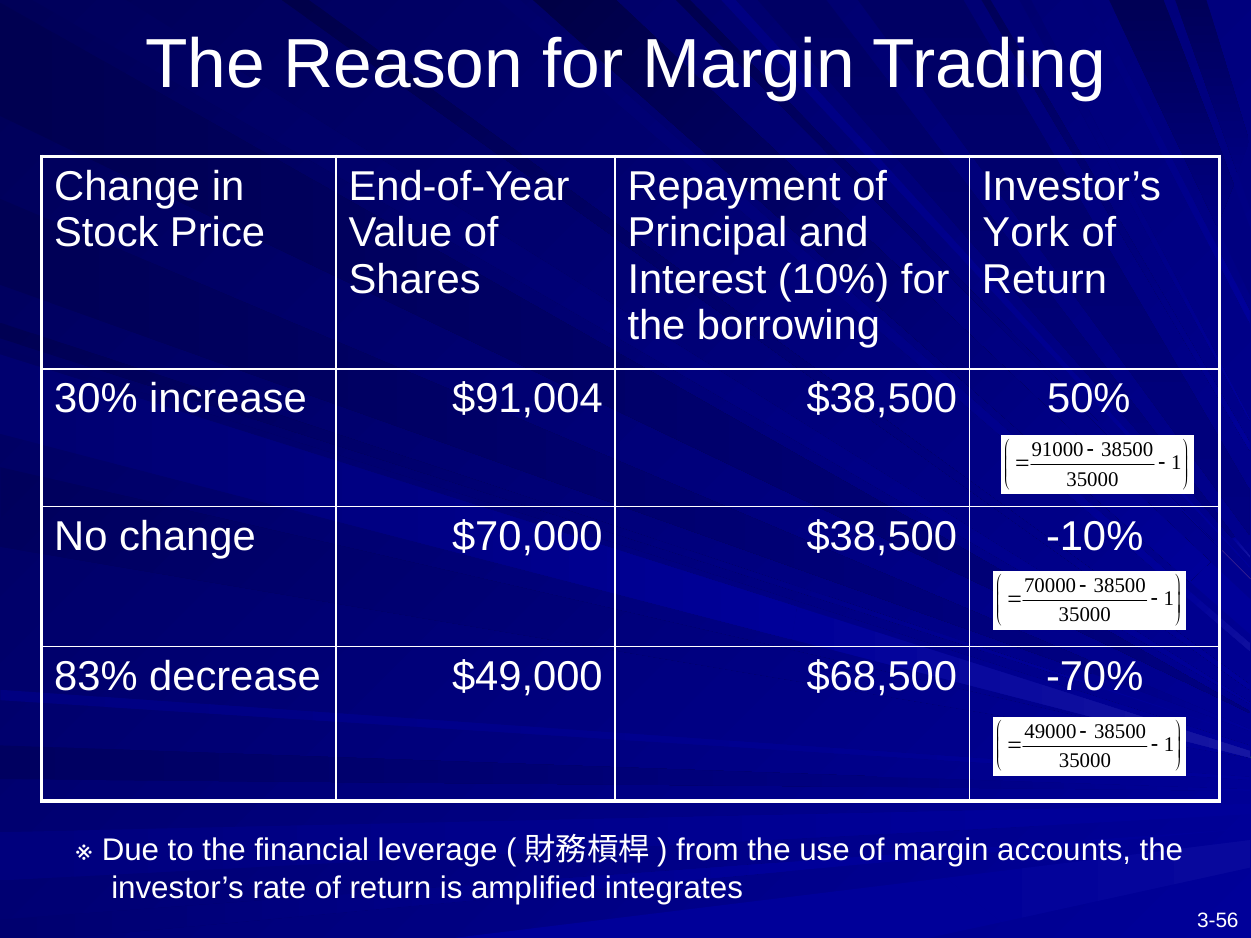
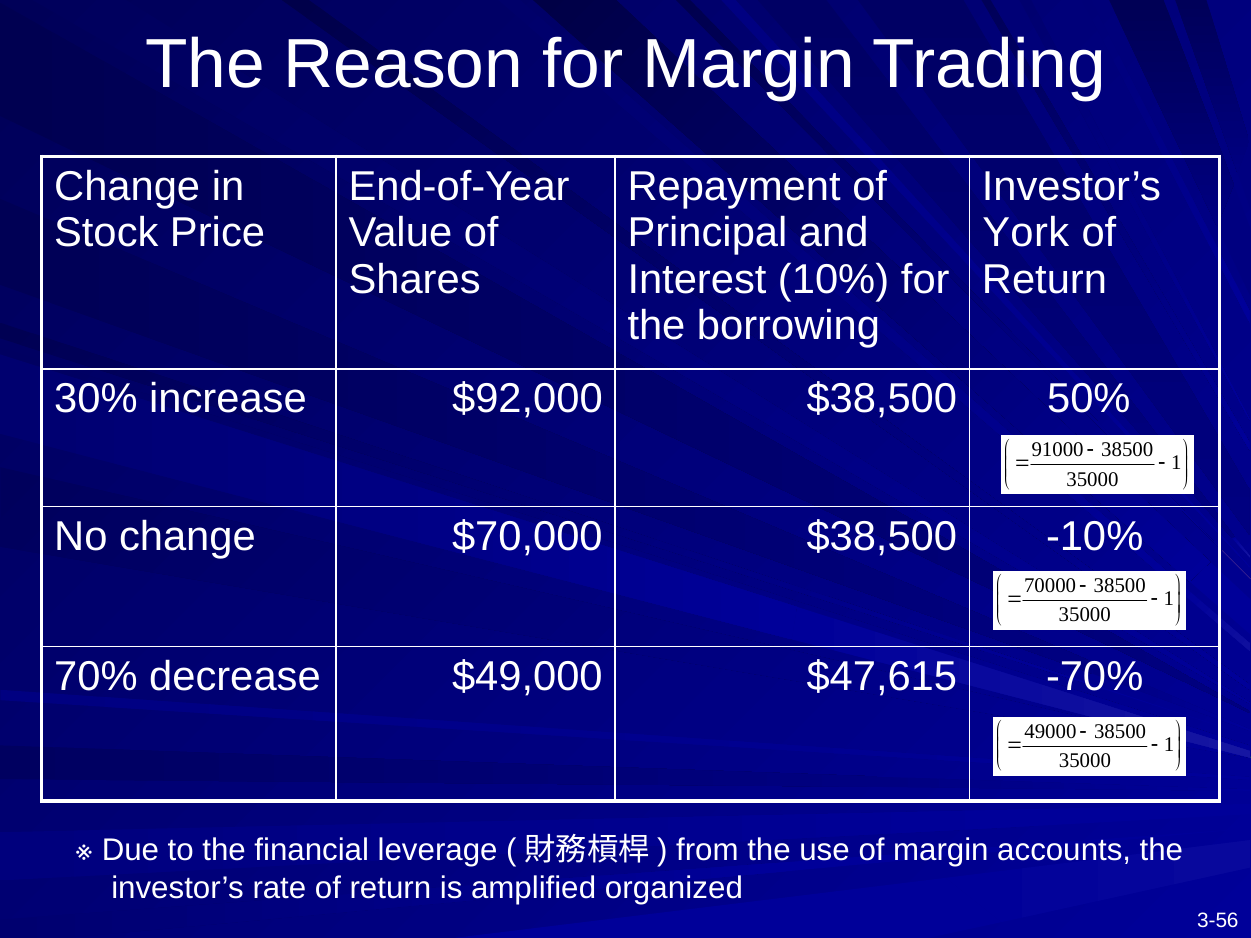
$91,004: $91,004 -> $92,000 (527, 399)
83%: 83% -> 70% (96, 677)
$68,500: $68,500 -> $47,615 (882, 677)
integrates: integrates -> organized (674, 888)
